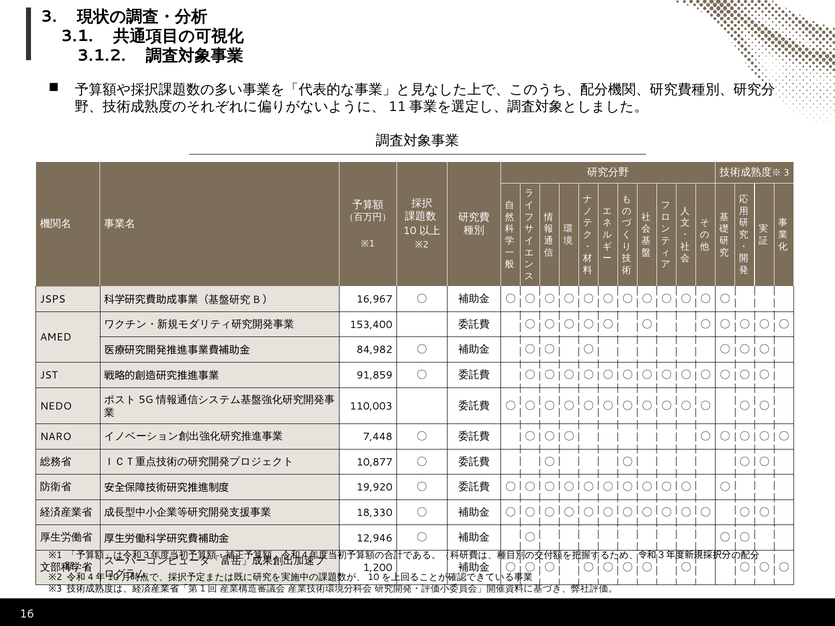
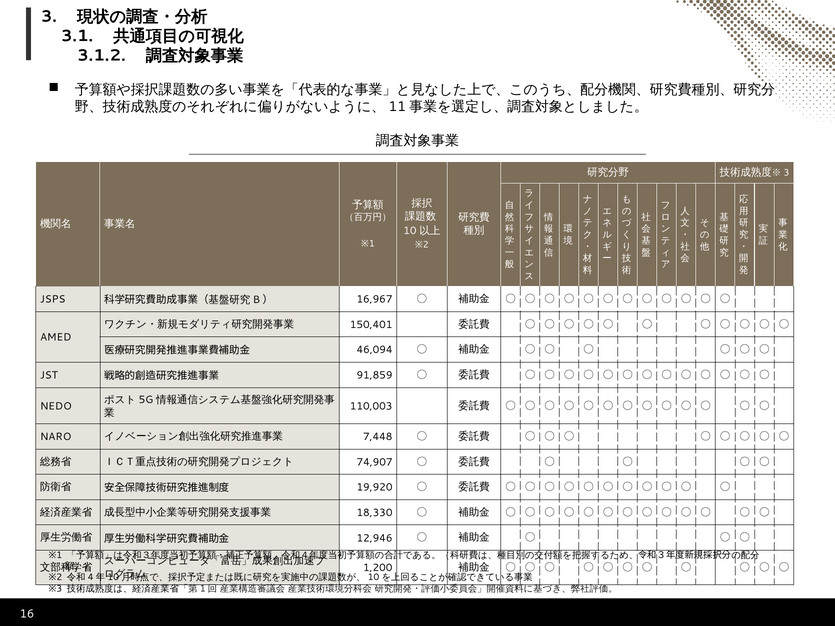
153,400: 153,400 -> 150,401 (371, 325)
84,982: 84,982 -> 46,094 (375, 350)
10,877: 10,877 -> 74,907 (375, 462)
